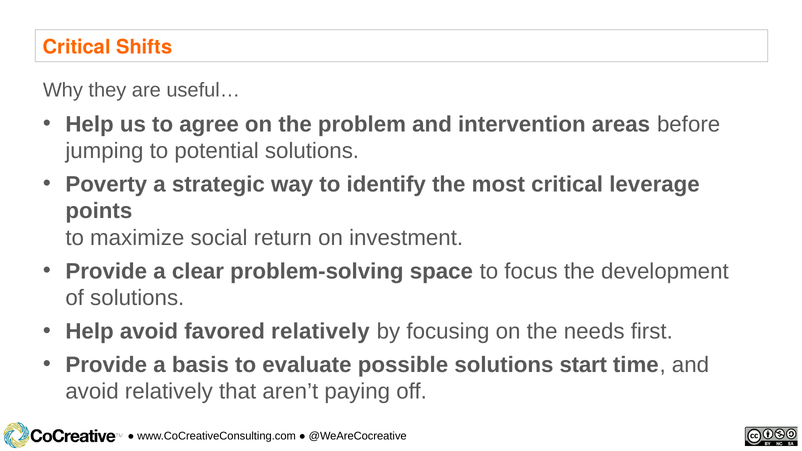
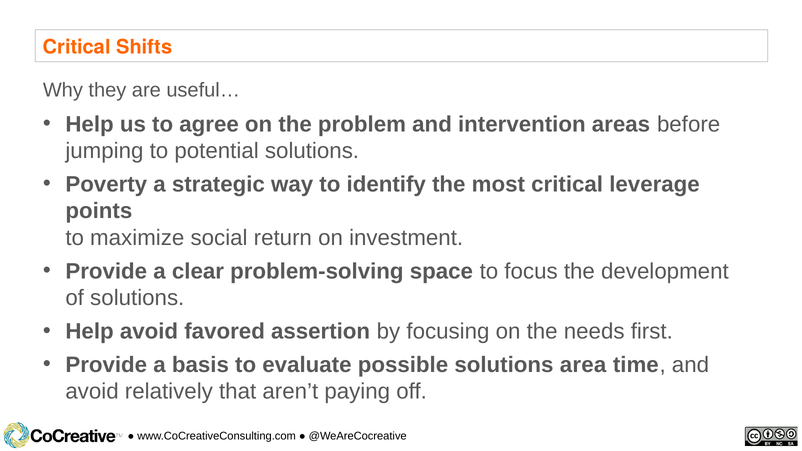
favored relatively: relatively -> assertion (321, 332)
start: start -> area (583, 365)
